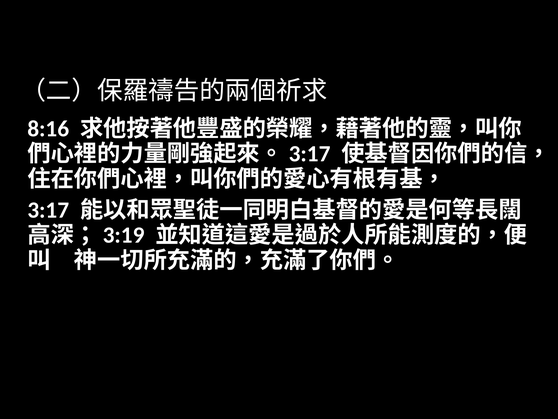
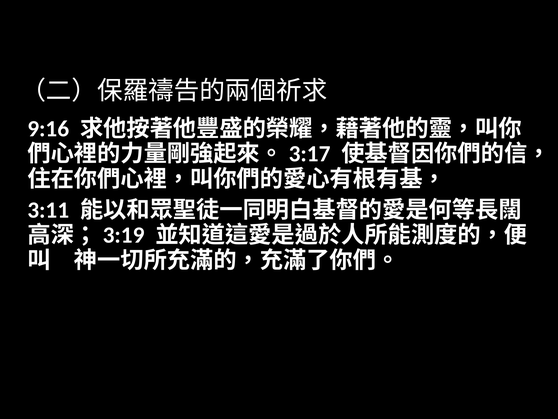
8:16: 8:16 -> 9:16 (48, 129)
3:17: 3:17 -> 3:11 (48, 210)
